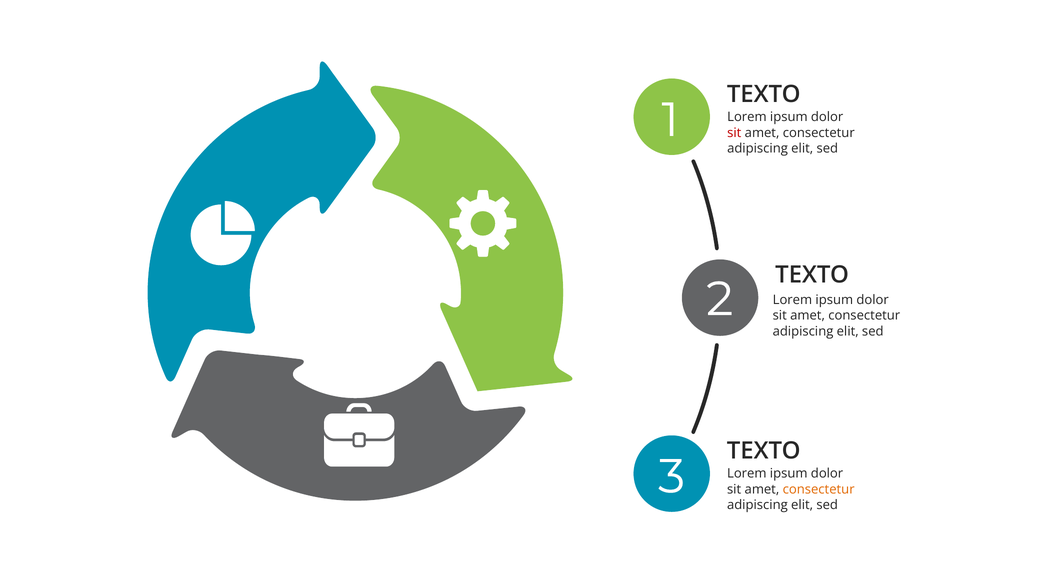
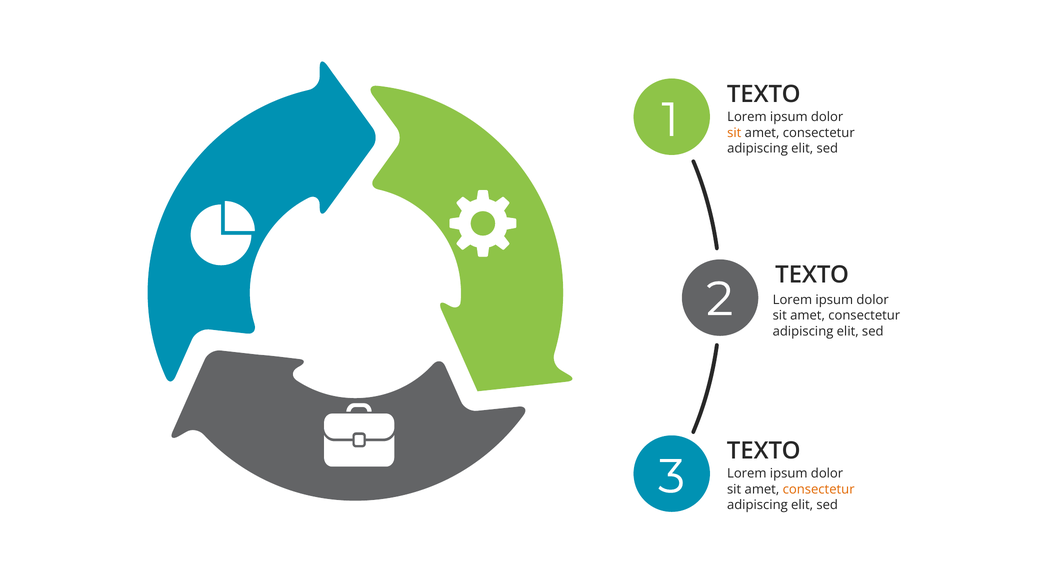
sit colour: red -> orange (734, 133)
